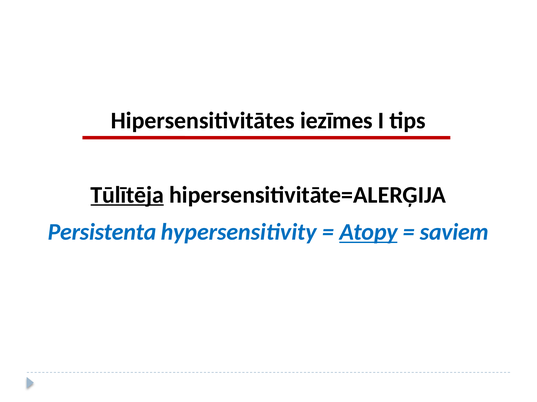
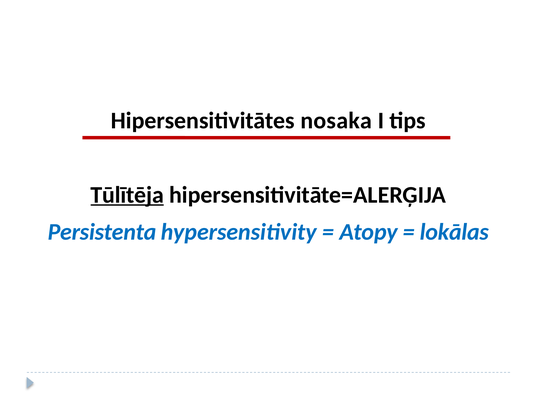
iezīmes: iezīmes -> nosaka (336, 121)
Atopy underline: present -> none (368, 232)
saviem: saviem -> lokālas (454, 232)
